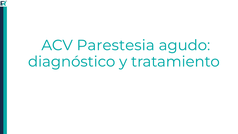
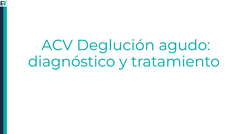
Parestesia: Parestesia -> Deglución (116, 45)
